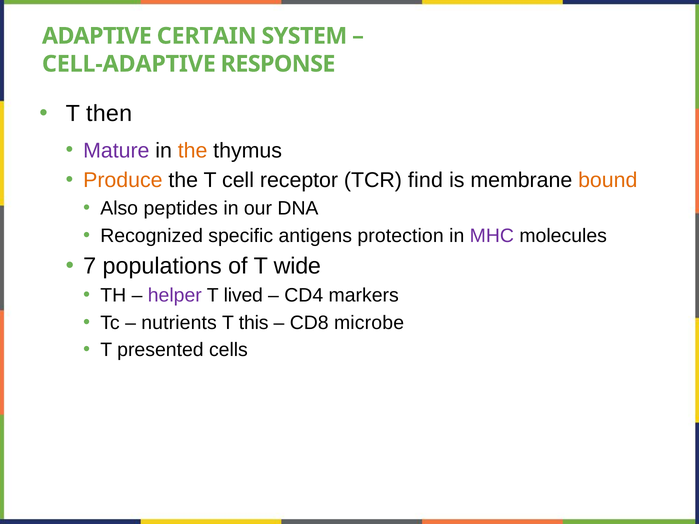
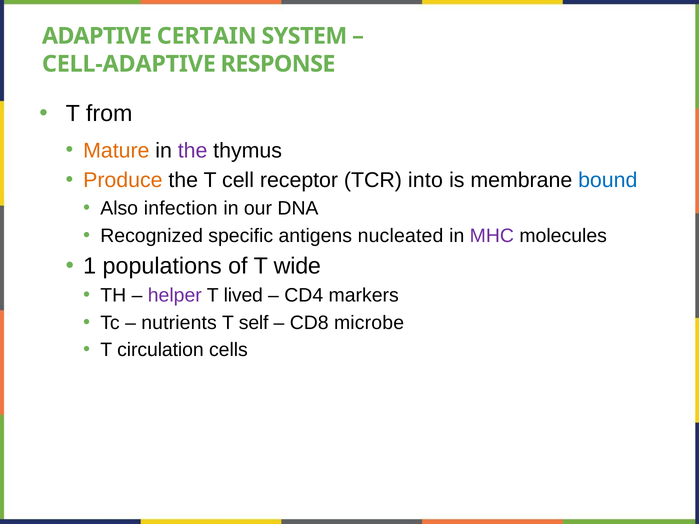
then: then -> from (109, 114)
Mature colour: purple -> orange (116, 151)
the colour: orange -> purple (193, 151)
find: find -> into (425, 180)
bound colour: orange -> blue (608, 180)
peptides: peptides -> infection (181, 209)
protection: protection -> nucleated (401, 236)
7: 7 -> 1 (90, 266)
this: this -> self (254, 323)
presented: presented -> circulation (160, 350)
